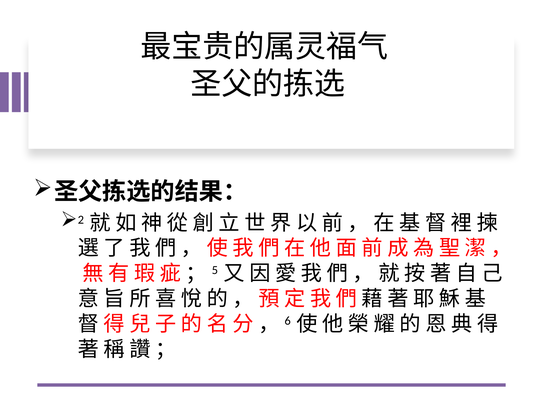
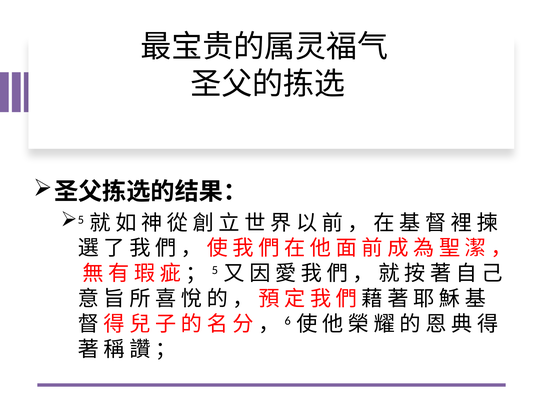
2: 2 -> 5 (81, 220)
